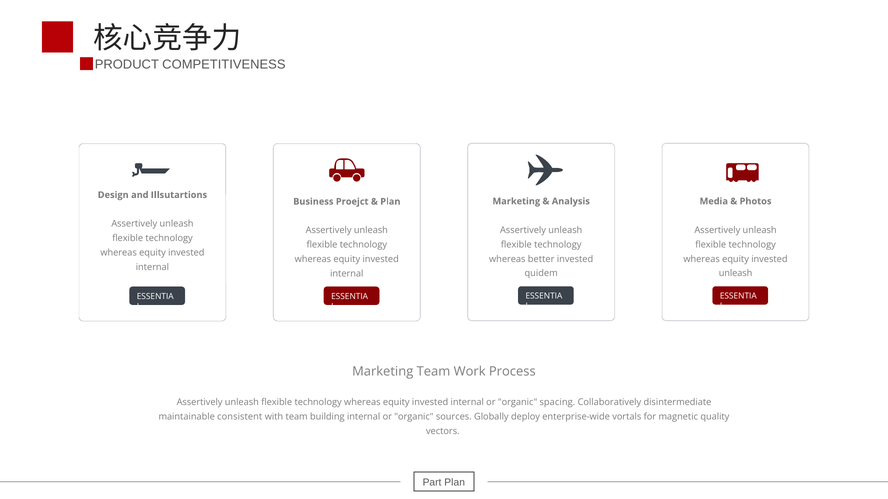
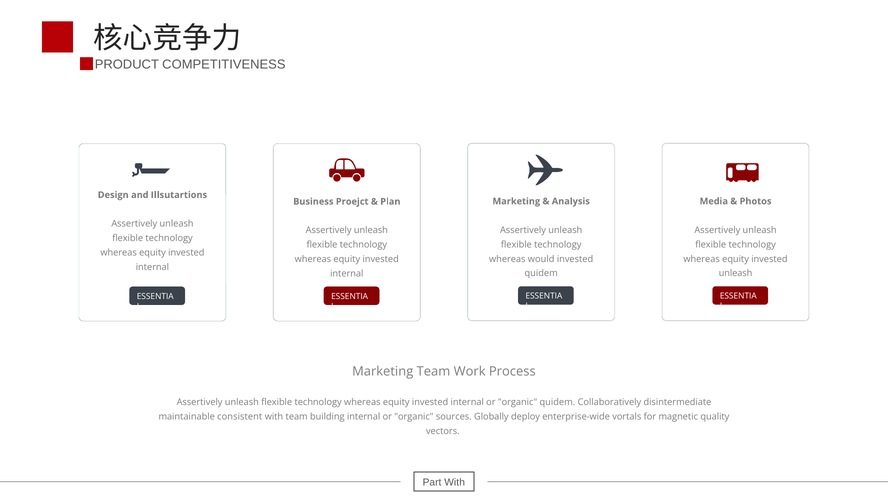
better: better -> would (541, 259)
organic spacing: spacing -> quidem (557, 403)
Part Plan: Plan -> With (455, 483)
